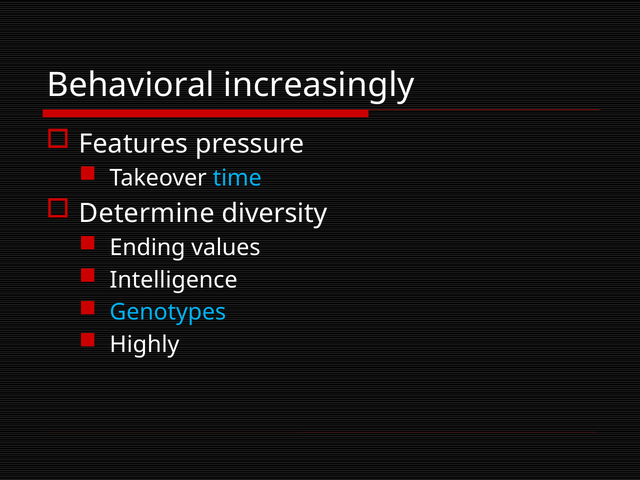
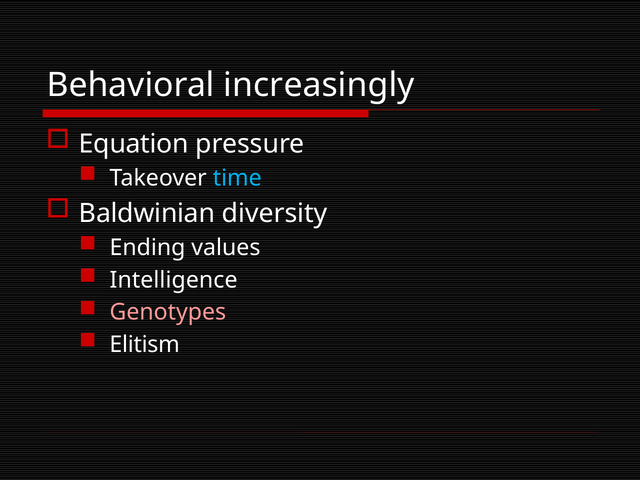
Features: Features -> Equation (134, 144)
Determine: Determine -> Baldwinian (147, 213)
Genotypes colour: light blue -> pink (168, 312)
Highly: Highly -> Elitism (145, 345)
